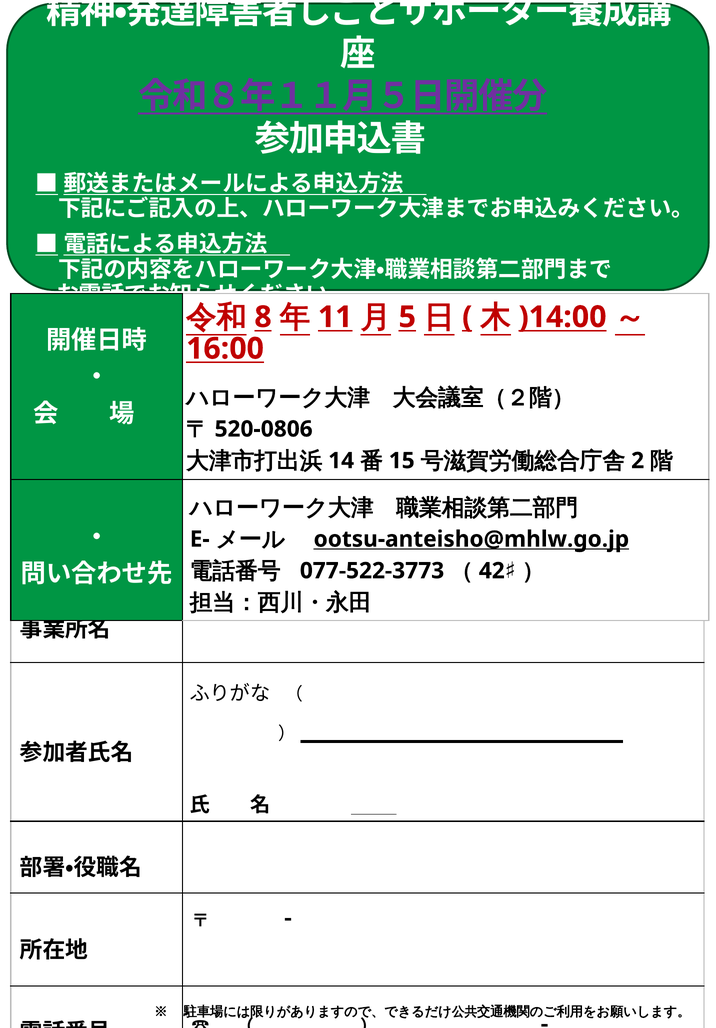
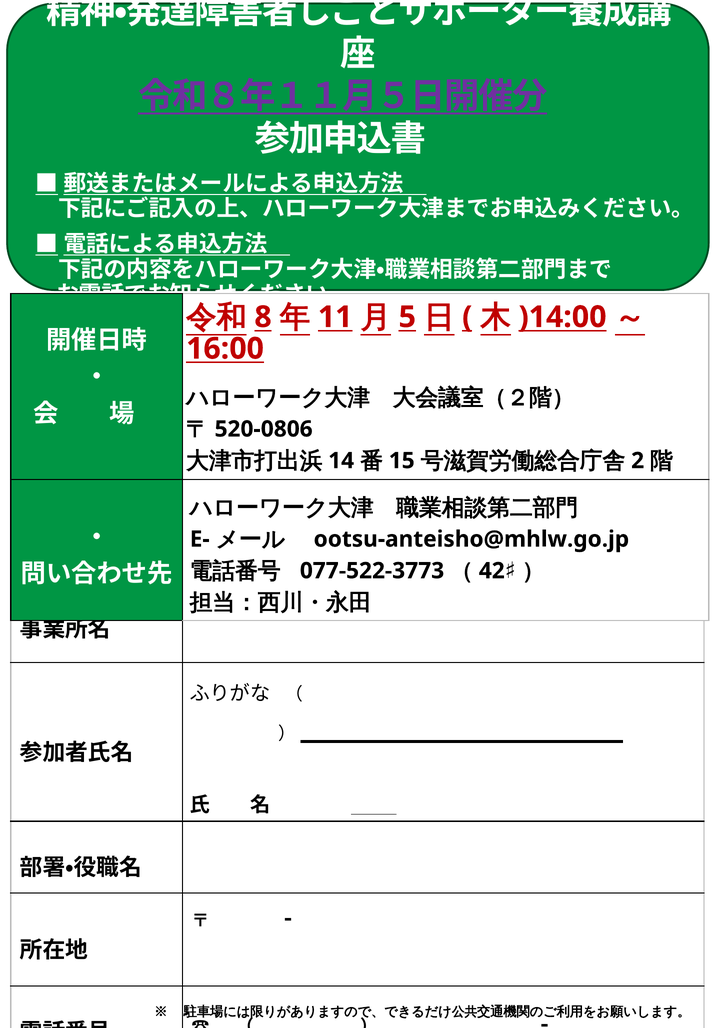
ootsu-anteisho@mhlw.go.jp underline: present -> none (471, 539)
